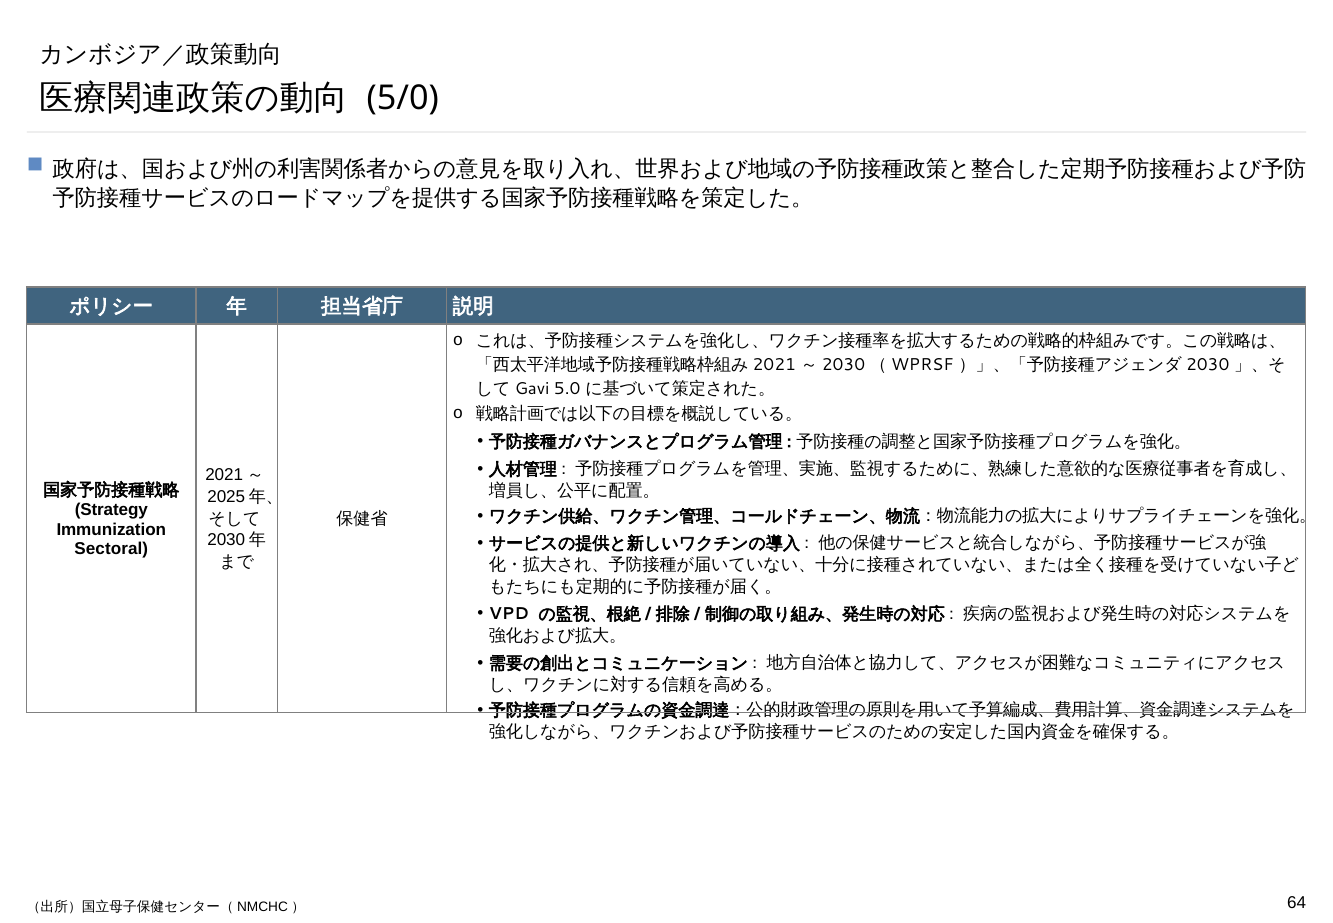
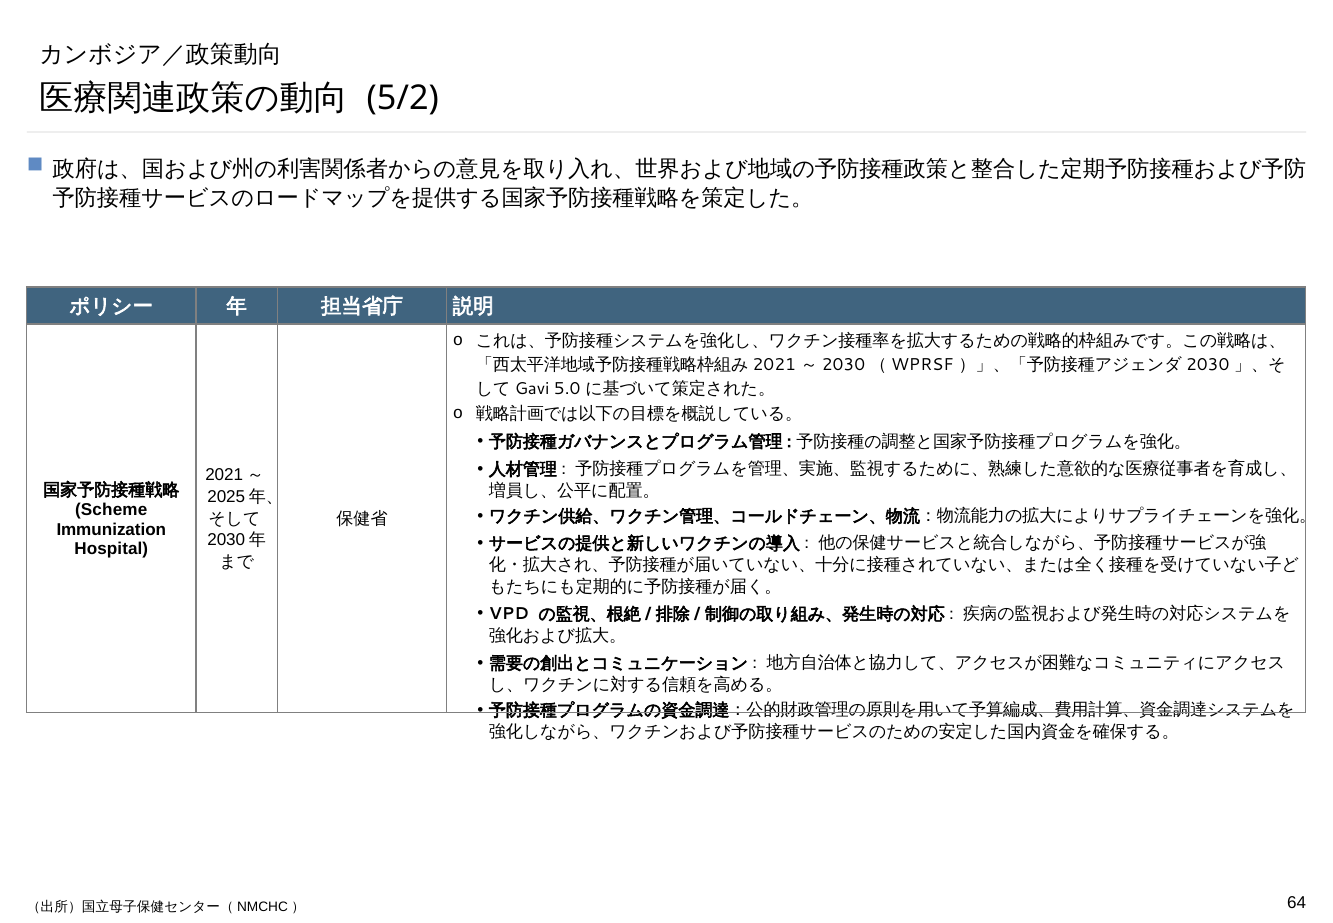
5/0: 5/0 -> 5/2 (403, 98)
Strategy: Strategy -> Scheme (111, 510)
Sectoral: Sectoral -> Hospital (111, 548)
